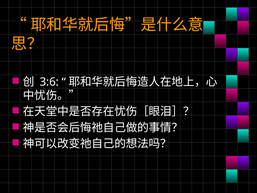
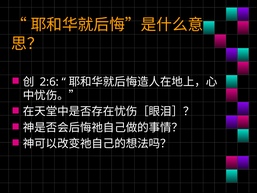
3:6: 3:6 -> 2:6 (49, 82)
